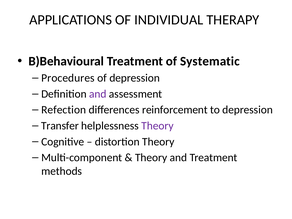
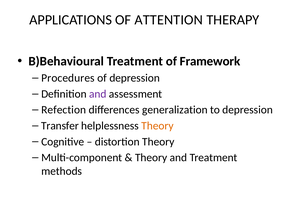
INDIVIDUAL: INDIVIDUAL -> ATTENTION (169, 20)
Systematic: Systematic -> Framework (210, 61)
reinforcement: reinforcement -> generalization (175, 110)
Theory colour: purple -> orange (157, 126)
